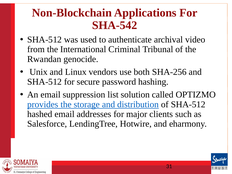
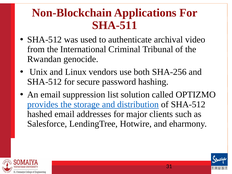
SHA-542: SHA-542 -> SHA-511 (115, 25)
